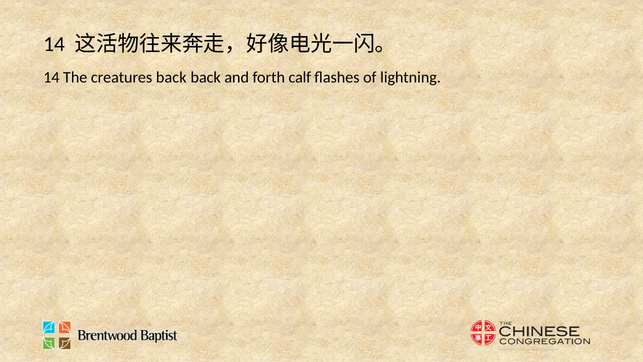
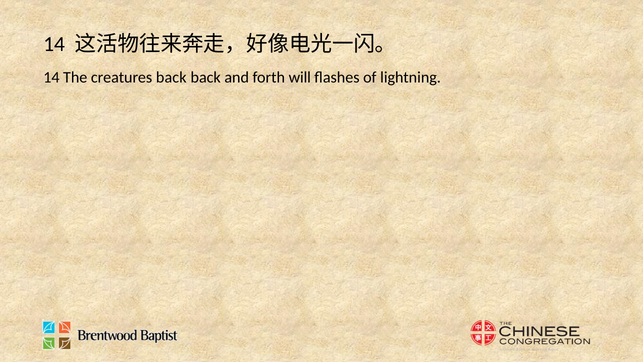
calf: calf -> will (300, 77)
